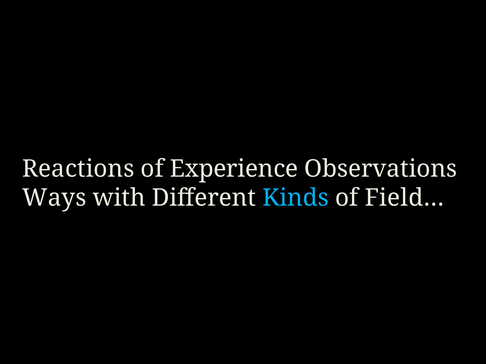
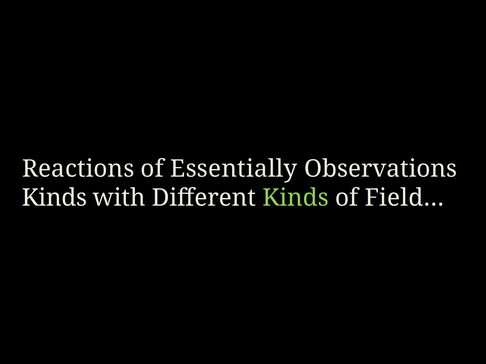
Experience: Experience -> Essentially (234, 169)
Ways: Ways -> Kinds (55, 198)
Kinds colour: light blue -> light green (296, 198)
